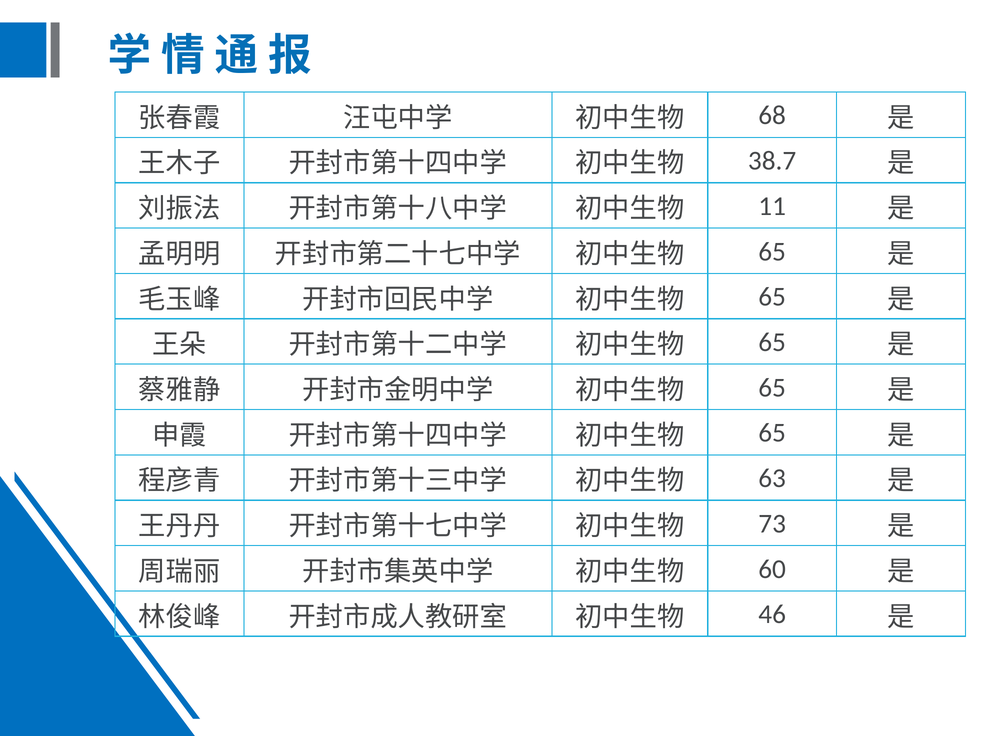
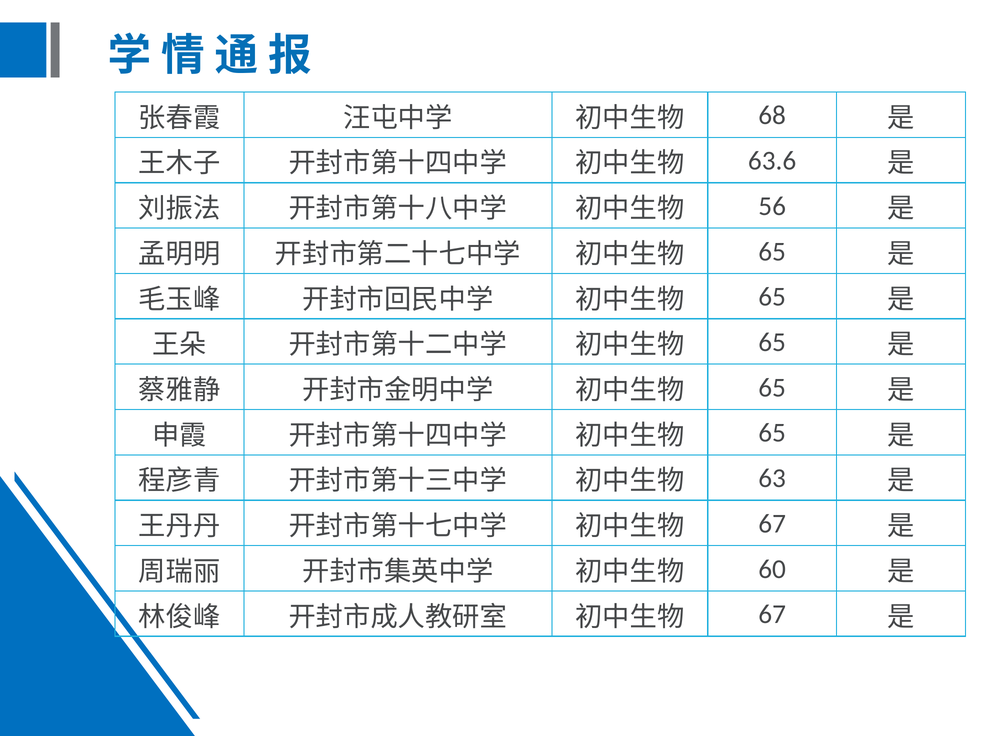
38.7: 38.7 -> 63.6 (772, 161)
11: 11 -> 56 (772, 206)
73: 73 -> 67 (772, 524)
46: 46 -> 67 (772, 614)
